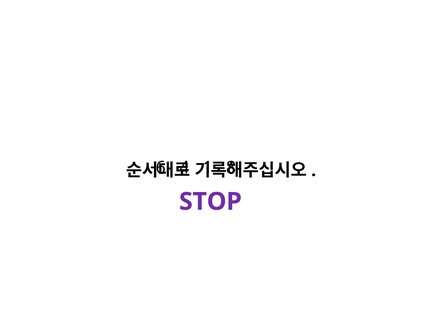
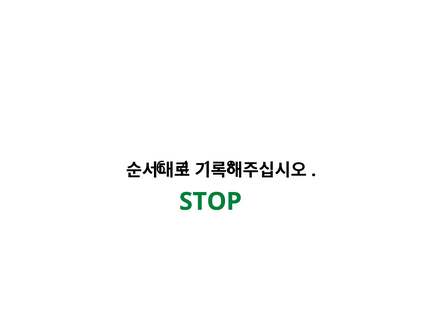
STOP colour: purple -> green (210, 202)
